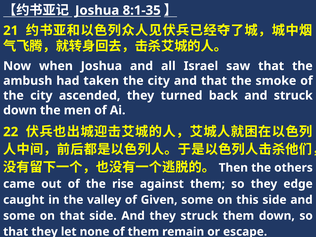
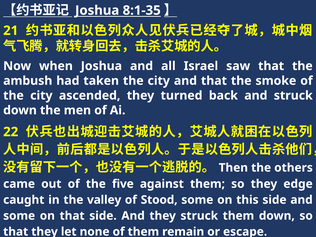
rise: rise -> five (123, 184)
Given: Given -> Stood (159, 200)
